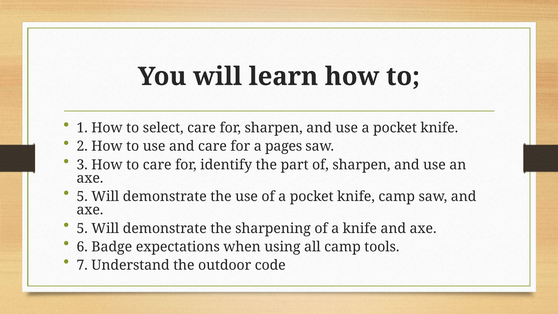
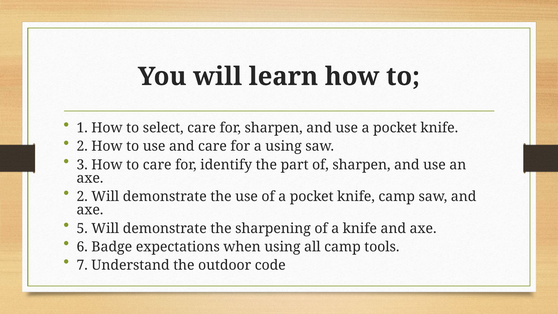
a pages: pages -> using (283, 146)
5: 5 -> 2 (82, 197)
